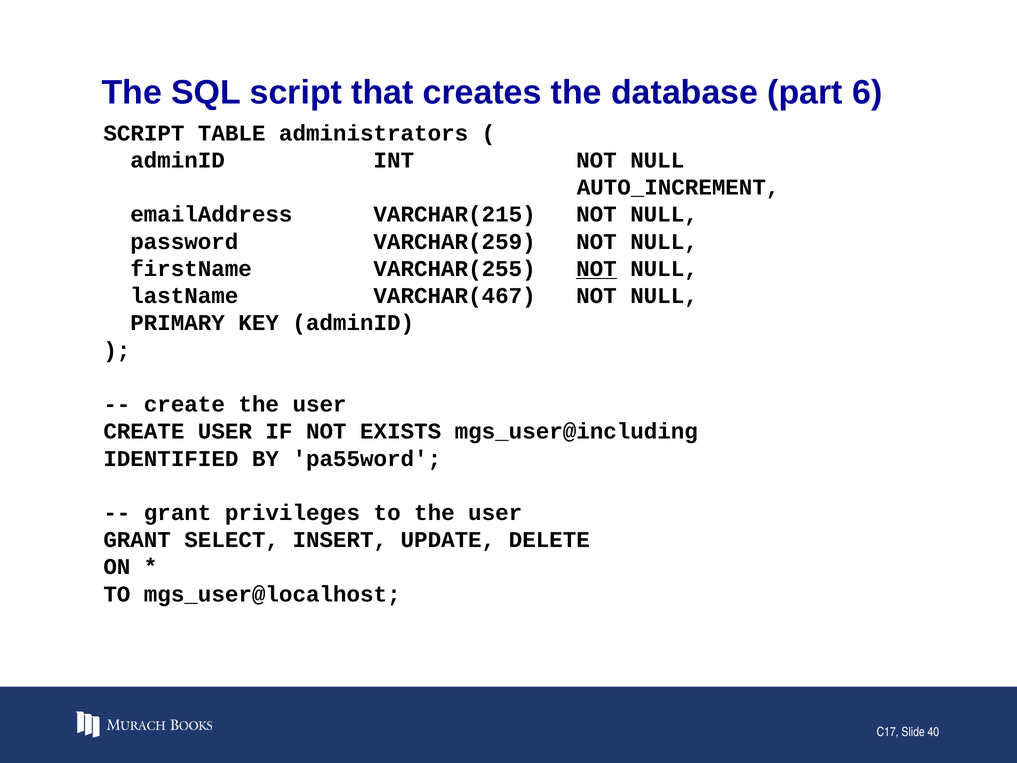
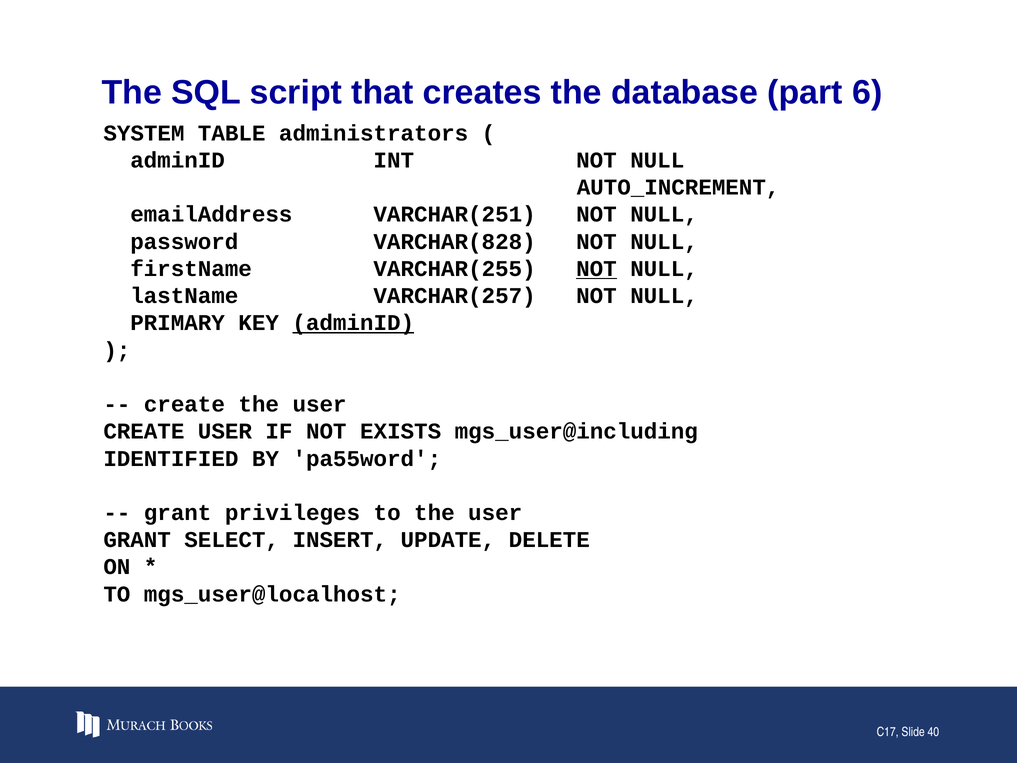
SCRIPT: SCRIPT -> SYSTEM (144, 133)
VARCHAR(215: VARCHAR(215 -> VARCHAR(251 (455, 214)
VARCHAR(259: VARCHAR(259 -> VARCHAR(828 (455, 242)
VARCHAR(467: VARCHAR(467 -> VARCHAR(257 (455, 296)
adminID underline: none -> present (353, 323)
